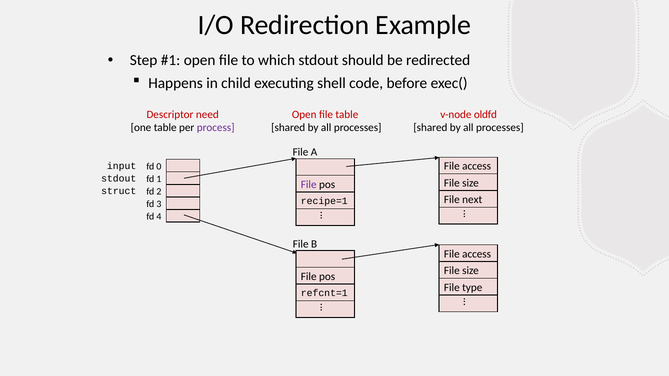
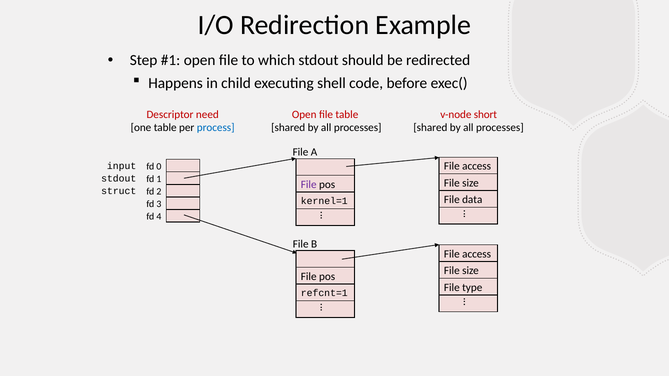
oldfd: oldfd -> short (485, 115)
process colour: purple -> blue (216, 128)
next: next -> data (472, 200)
recipe=1: recipe=1 -> kernel=1 (324, 201)
